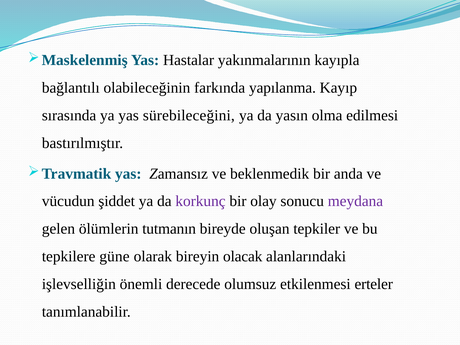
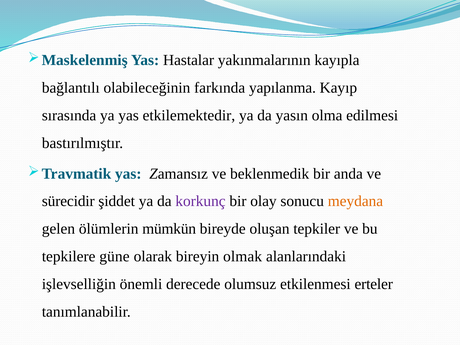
sürebileceğini: sürebileceğini -> etkilemektedir (189, 115)
vücudun: vücudun -> sürecidir (68, 201)
meydana colour: purple -> orange (355, 201)
tutmanın: tutmanın -> mümkün (169, 229)
olacak: olacak -> olmak (243, 256)
